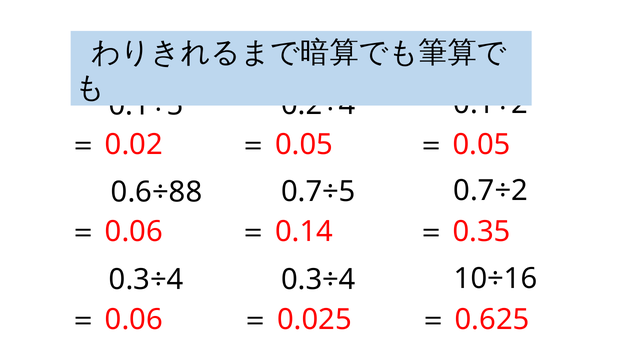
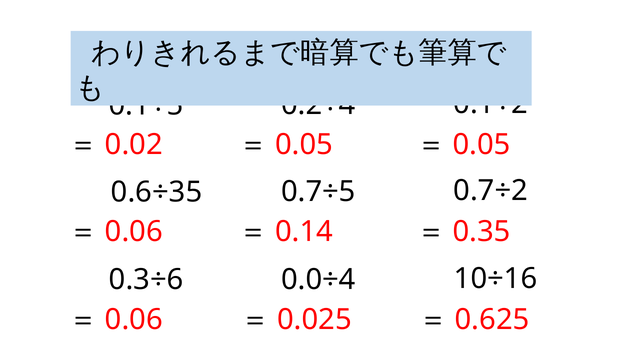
0.6÷88: 0.6÷88 -> 0.6÷35 (157, 192)
0.3÷4: 0.3÷4 -> 0.0÷4 (318, 280)
0.3÷4: 0.3÷4 -> 0.3÷6 (146, 280)
